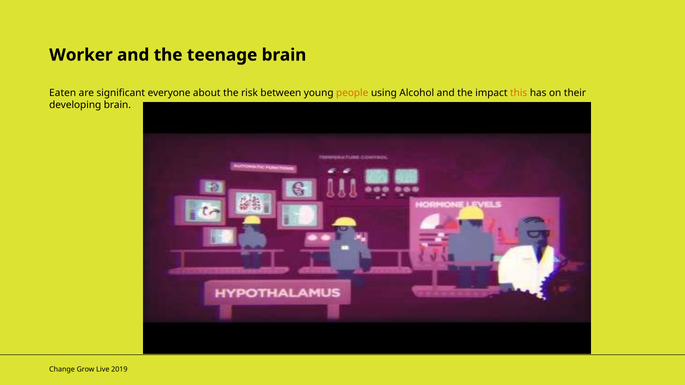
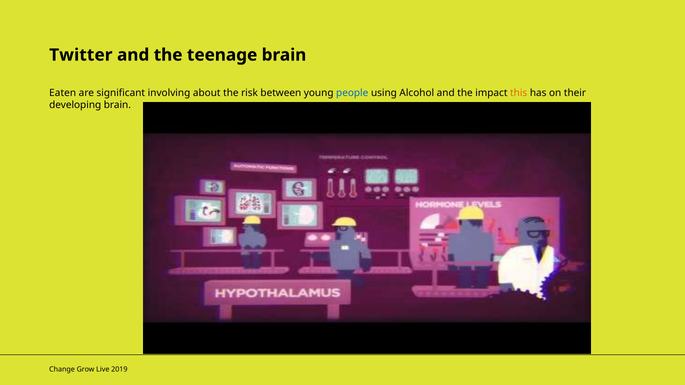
Worker: Worker -> Twitter (81, 55)
everyone: everyone -> involving (169, 93)
people colour: orange -> blue (352, 93)
